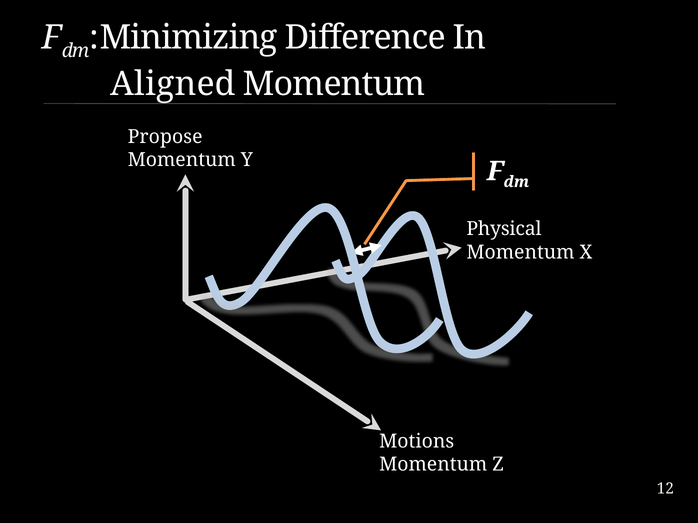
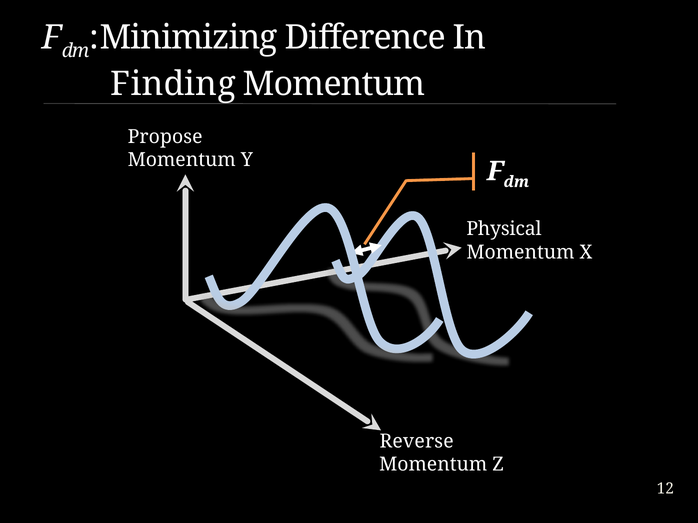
Aligned: Aligned -> Finding (173, 84)
Motions: Motions -> Reverse (417, 442)
